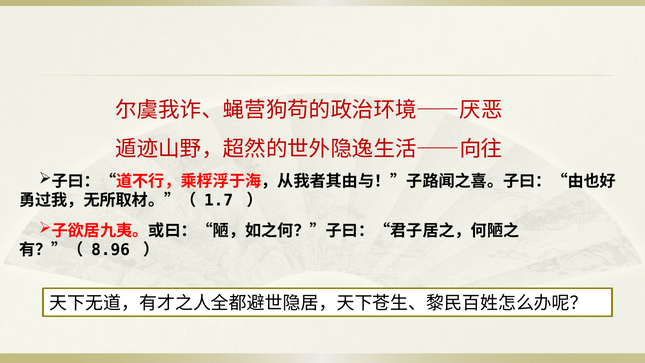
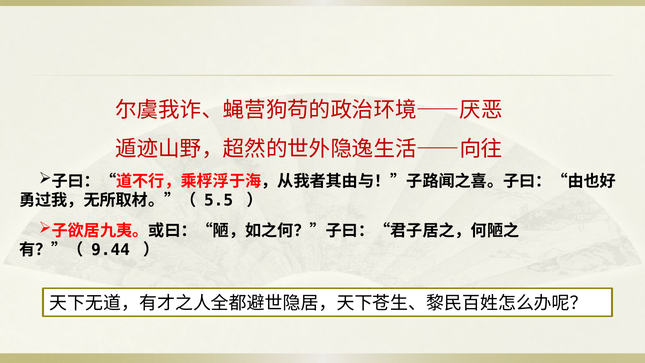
1.7: 1.7 -> 5.5 (219, 201)
8.96: 8.96 -> 9.44 (111, 250)
